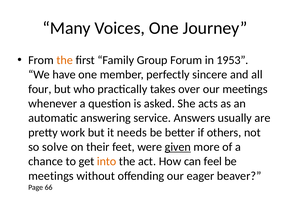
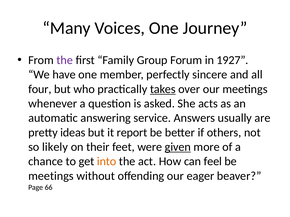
the colour: orange -> purple (65, 60)
1953: 1953 -> 1927 (232, 60)
takes underline: none -> present (163, 89)
work: work -> ideas (73, 133)
needs: needs -> report (132, 133)
solve: solve -> likely (55, 147)
